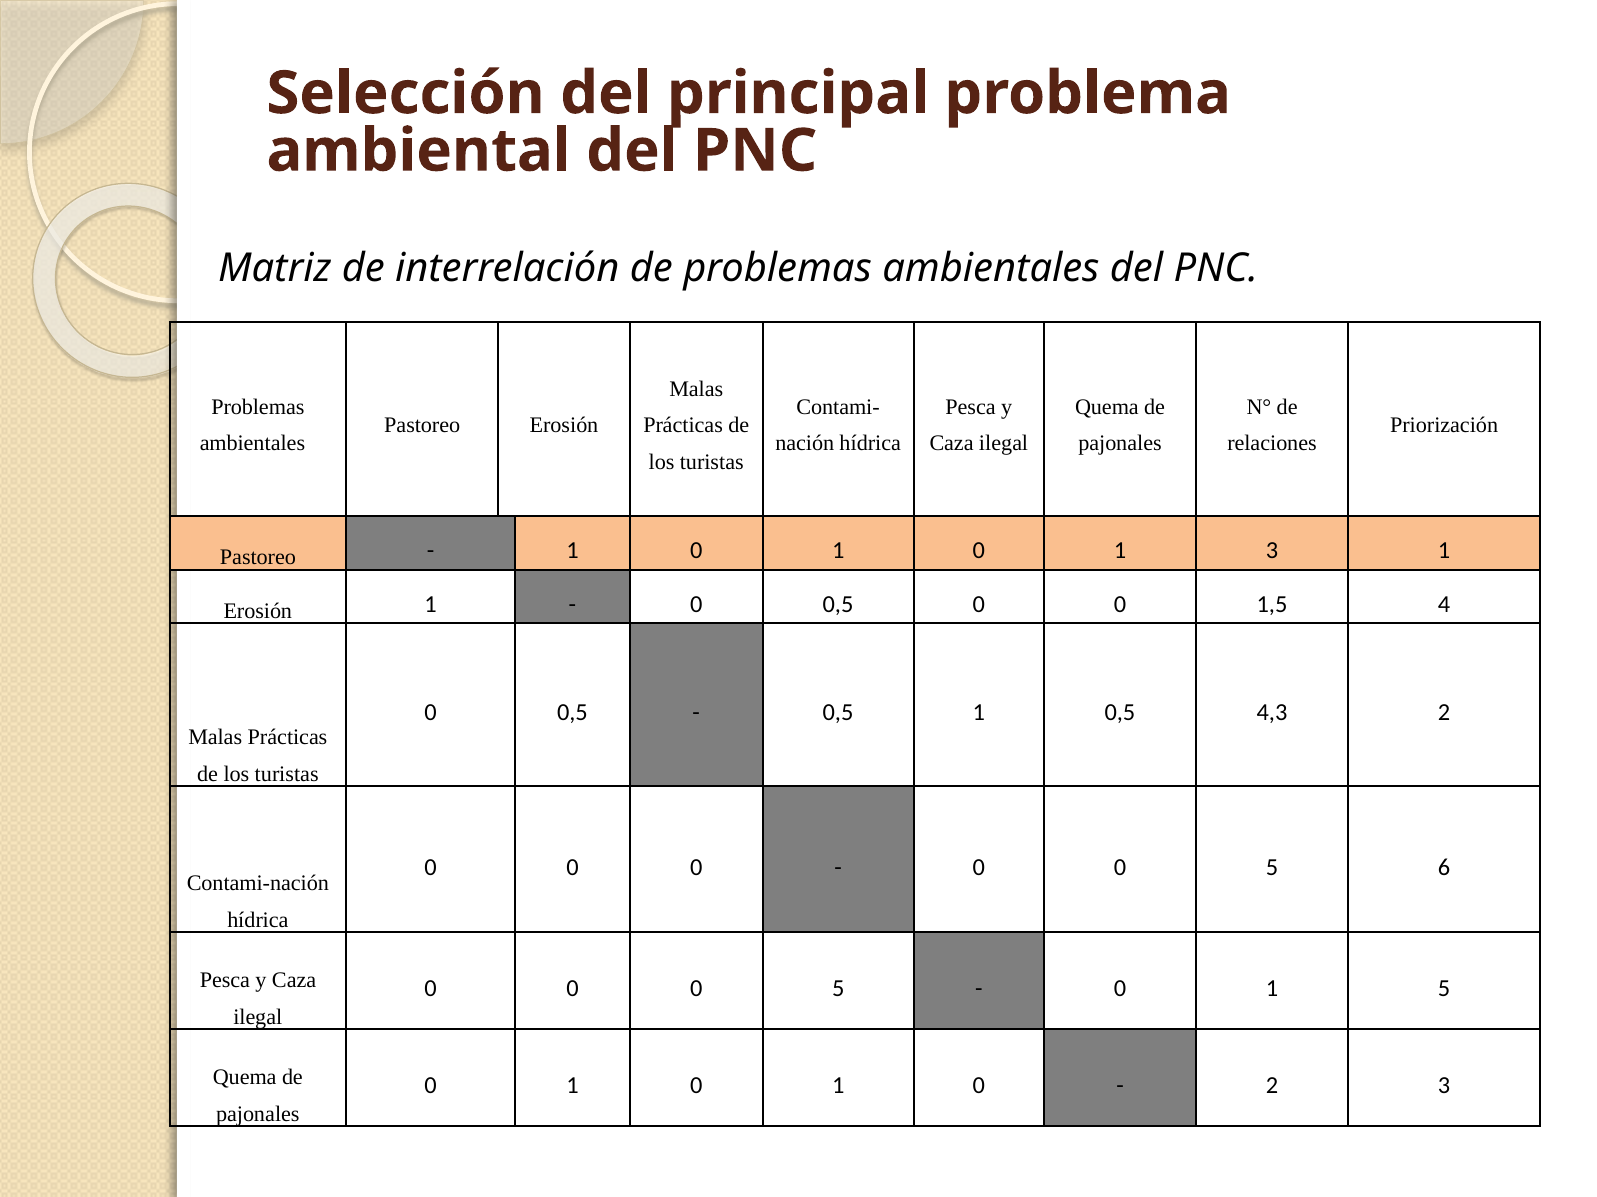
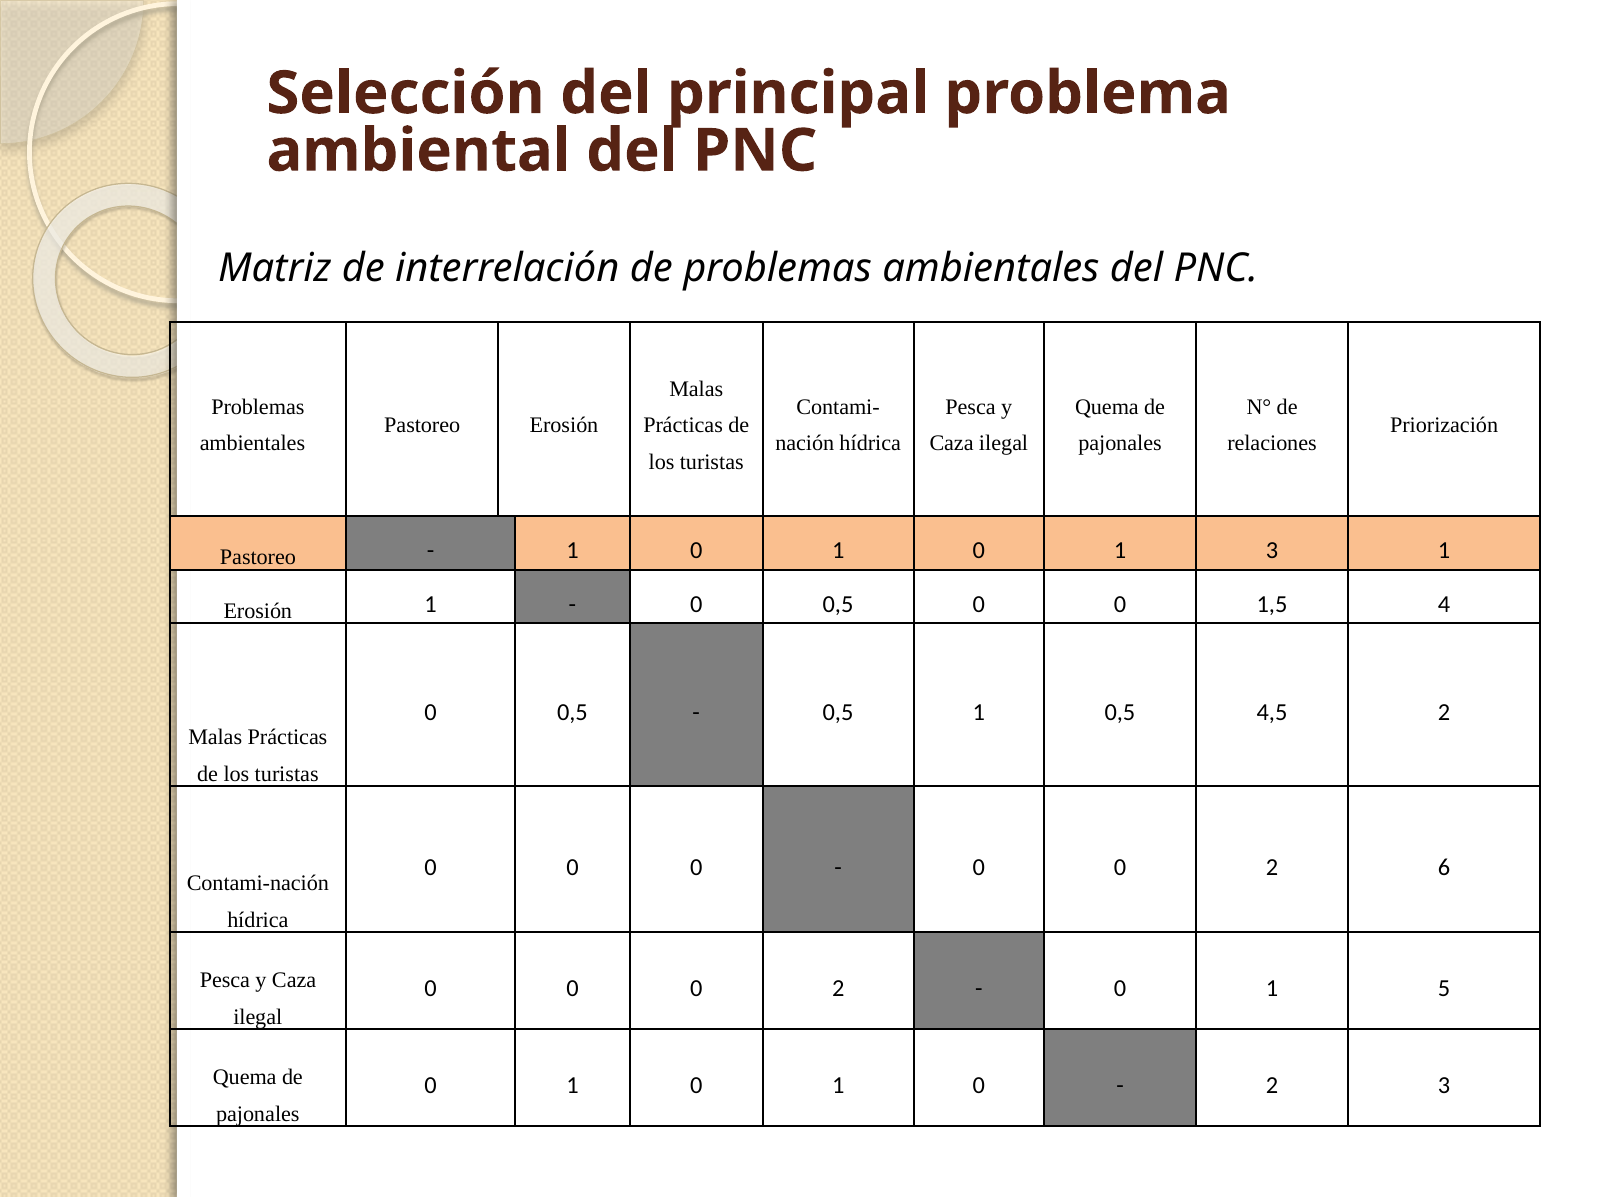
4,3: 4,3 -> 4,5 (1272, 713)
5: 5 -> 2 (1272, 868)
0 0 0 5: 5 -> 2 (838, 989)
